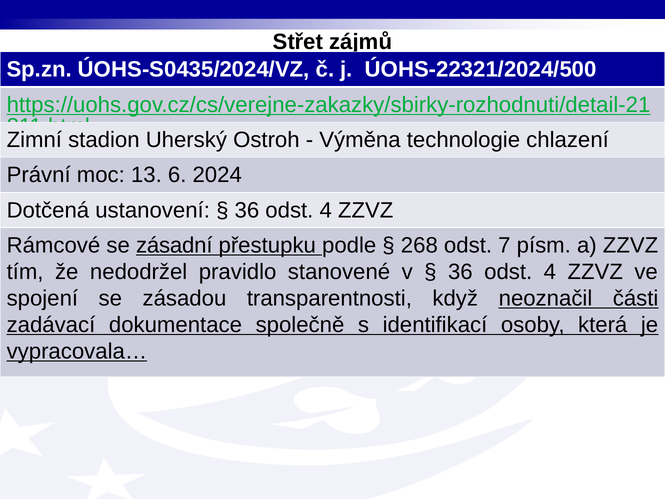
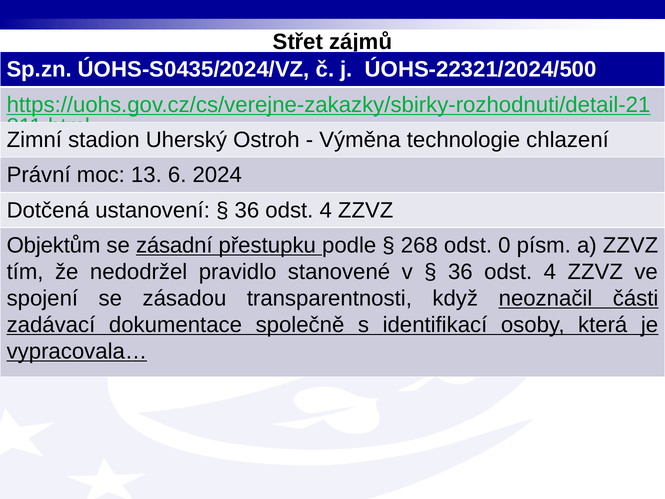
Rámcové: Rámcové -> Objektům (54, 245)
7: 7 -> 0 (504, 245)
